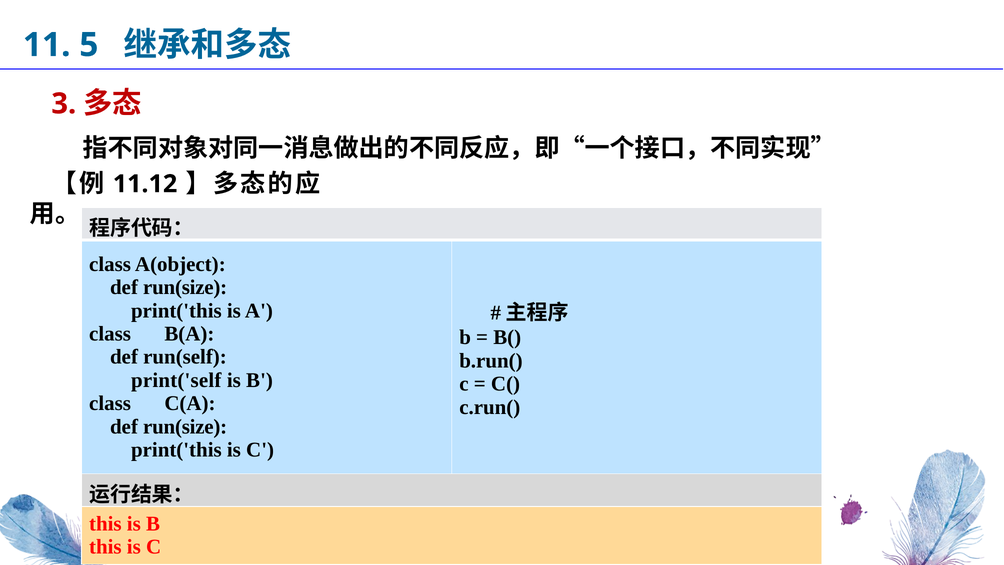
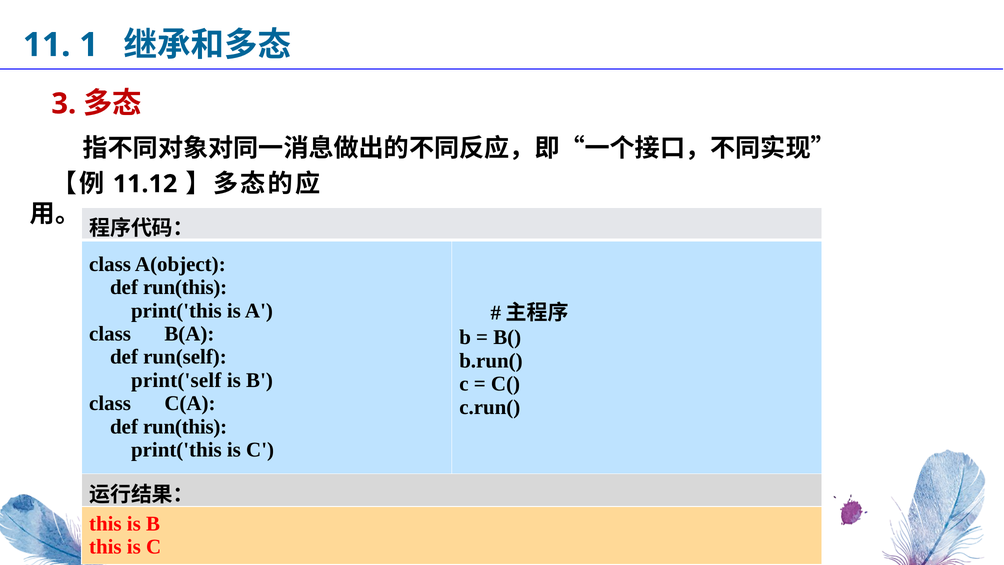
5: 5 -> 1 (89, 45)
run(size: run(size -> run(this (185, 287)
run(size: run(size -> run(this (185, 427)
